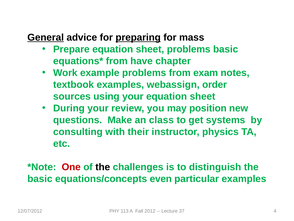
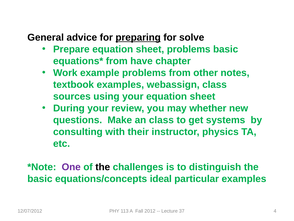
General underline: present -> none (46, 37)
mass: mass -> solve (192, 37)
exam: exam -> other (206, 73)
webassign order: order -> class (215, 84)
position: position -> whether (208, 108)
One colour: red -> purple (71, 167)
even: even -> ideal (161, 179)
